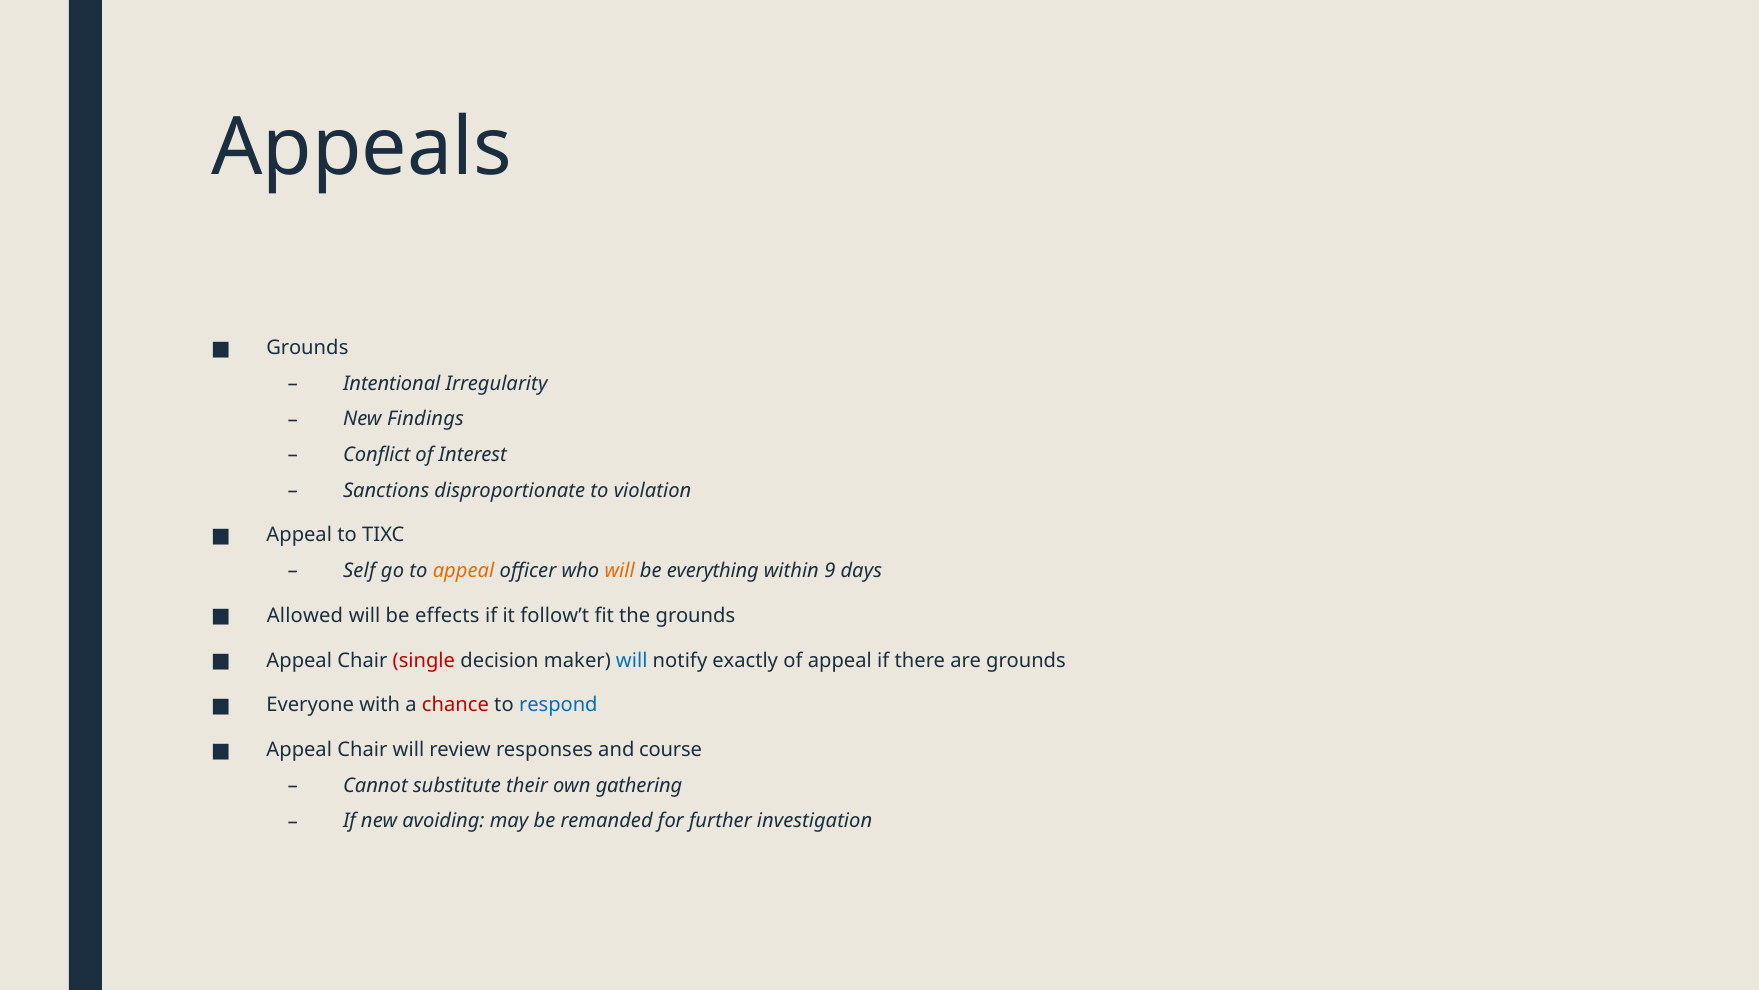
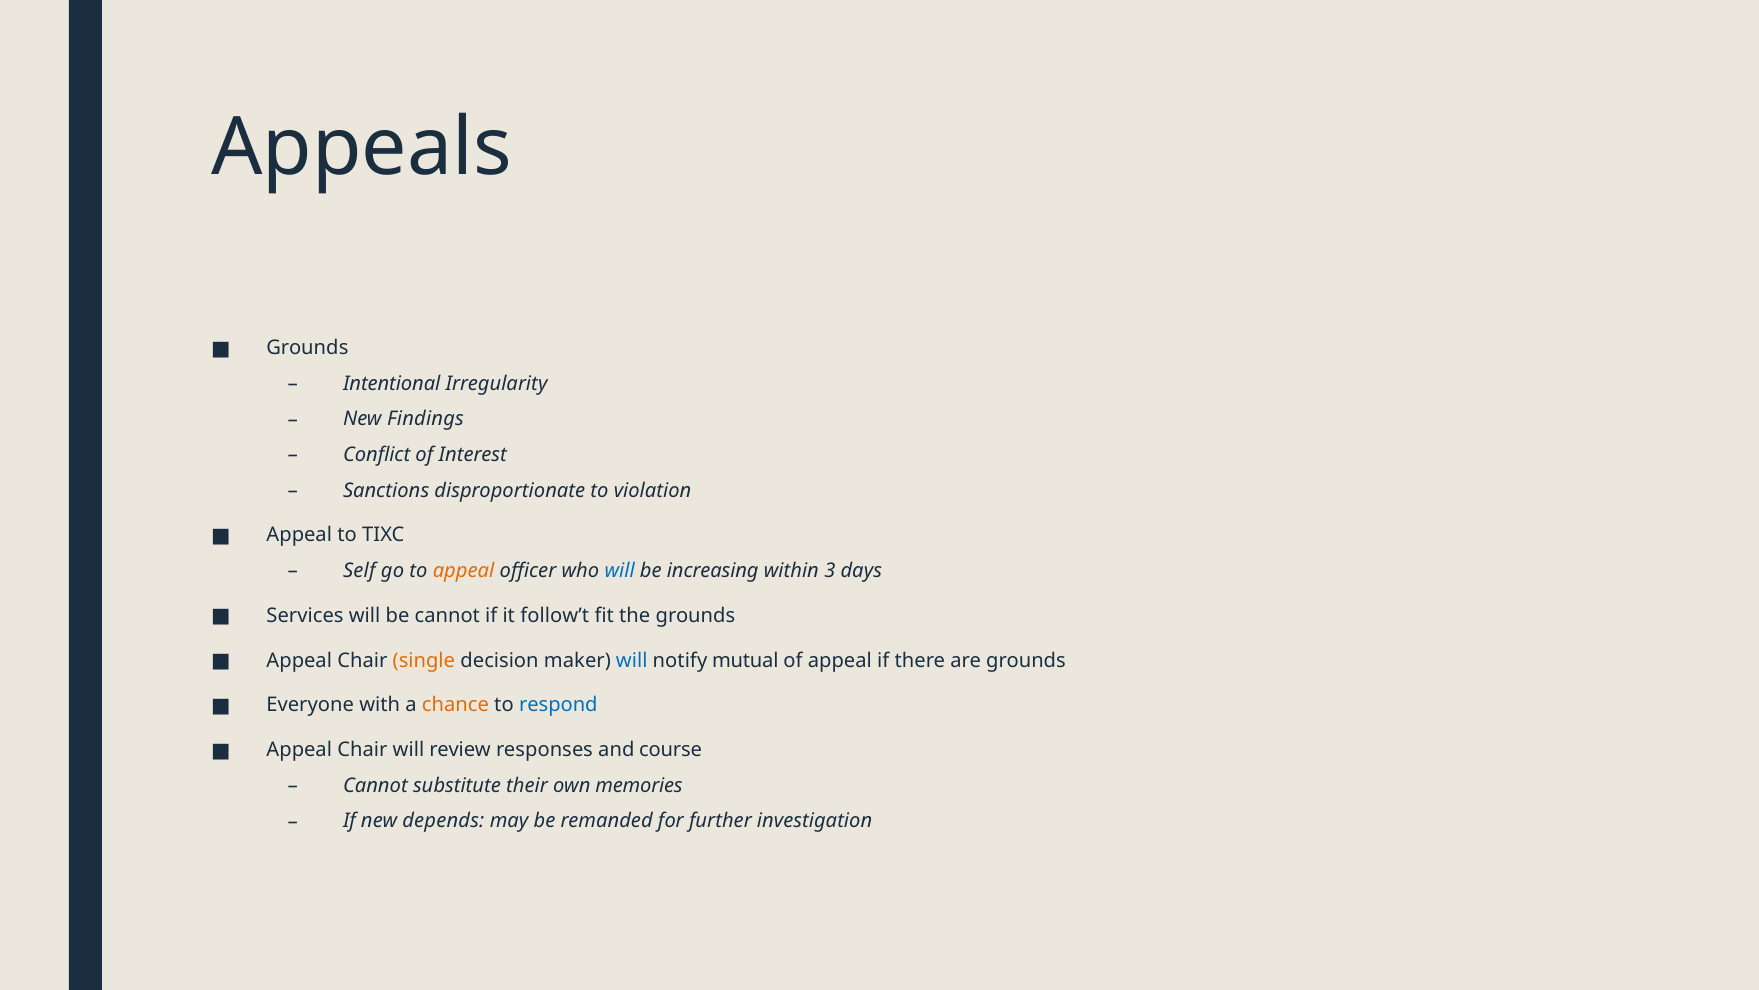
will colour: orange -> blue (620, 571)
everything: everything -> increasing (713, 571)
9: 9 -> 3 (830, 571)
Allowed: Allowed -> Services (305, 615)
be effects: effects -> cannot (447, 615)
single colour: red -> orange (424, 660)
exactly: exactly -> mutual (745, 660)
chance colour: red -> orange (455, 705)
gathering: gathering -> memories (639, 785)
avoiding: avoiding -> depends (443, 821)
